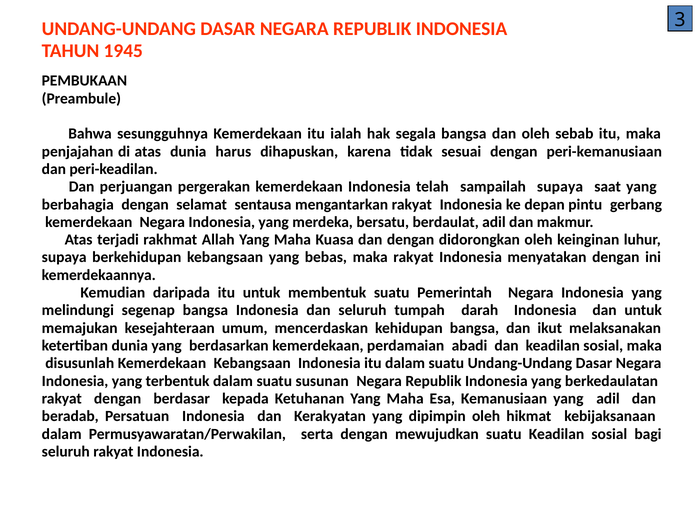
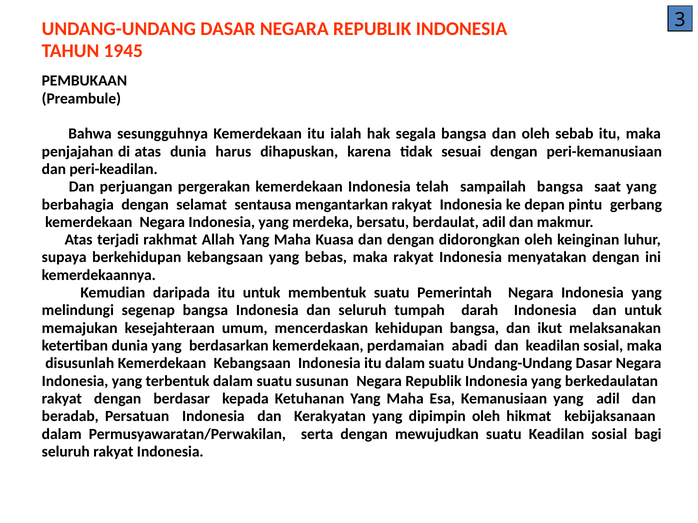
sampailah supaya: supaya -> bangsa (560, 187)
